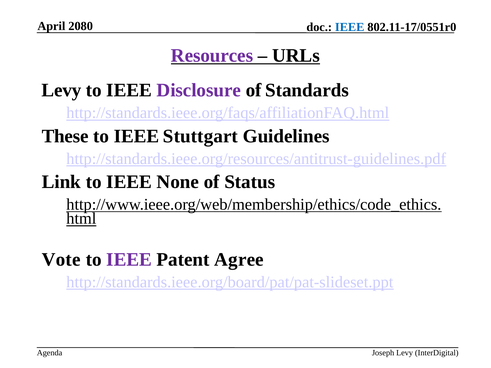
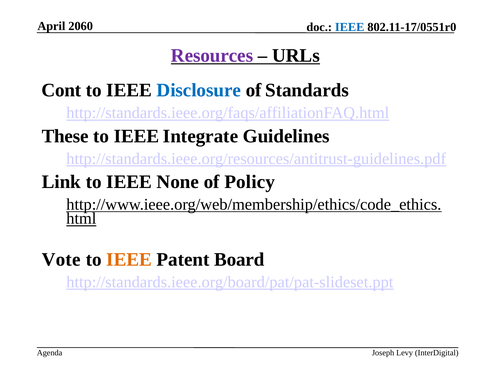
2080: 2080 -> 2060 (81, 26)
Levy: Levy -> Cont (61, 90)
Disclosure colour: purple -> blue (199, 90)
Stuttgart: Stuttgart -> Integrate (201, 136)
Status: Status -> Policy (250, 182)
IEEE colour: purple -> orange (129, 260)
Agree: Agree -> Board (239, 260)
